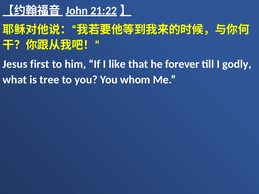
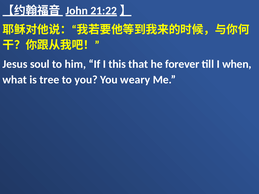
first: first -> soul (40, 64)
like: like -> this (117, 64)
godly: godly -> when (237, 64)
whom: whom -> weary (135, 80)
